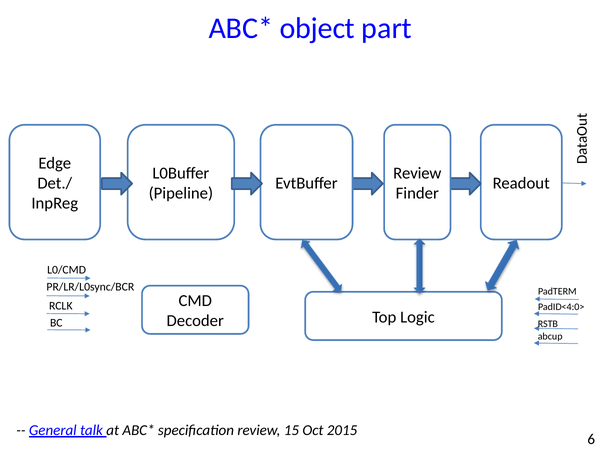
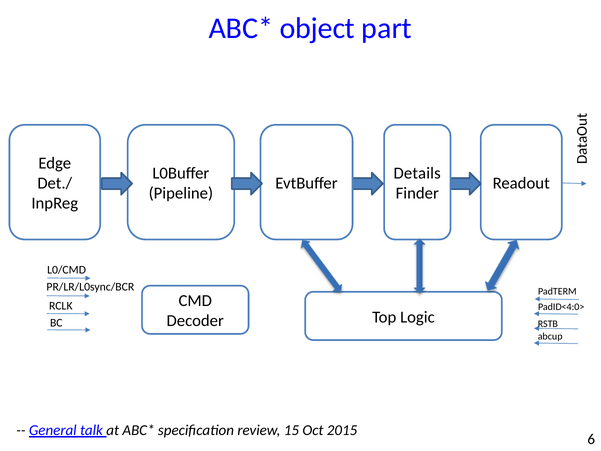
Review: Review -> Details (417, 173)
